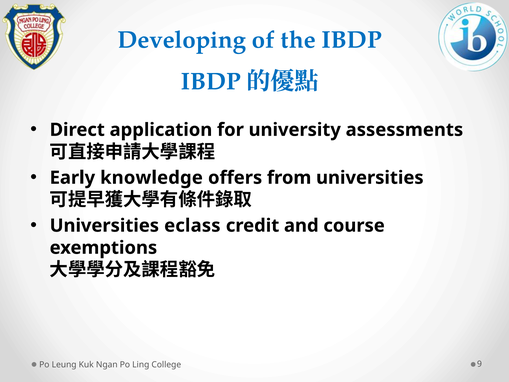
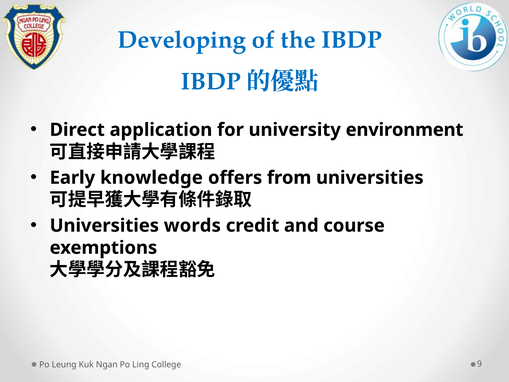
assessments: assessments -> environment (405, 130)
eclass: eclass -> words (192, 225)
